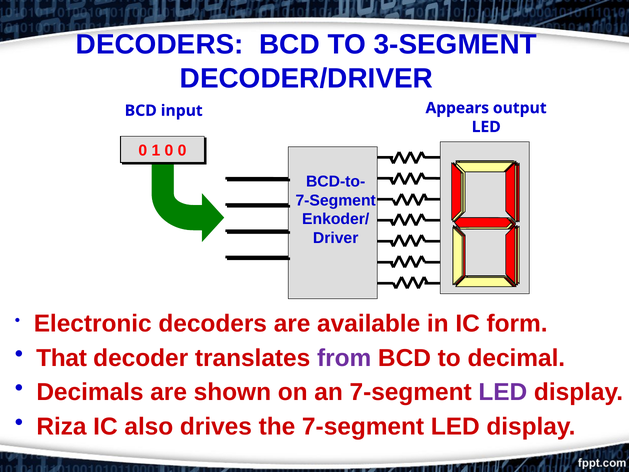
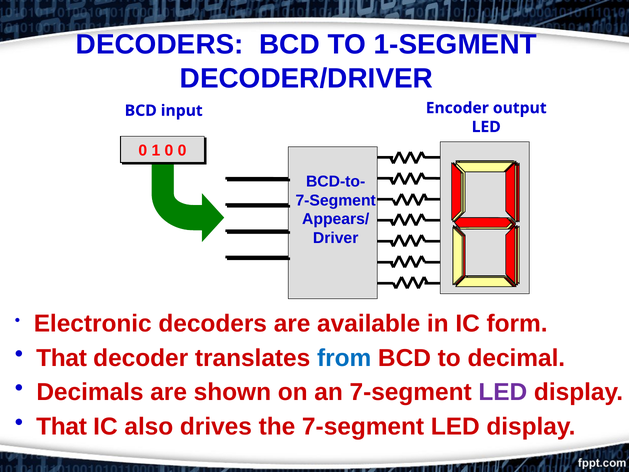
3-SEGMENT: 3-SEGMENT -> 1-SEGMENT (455, 45)
Appears: Appears -> Encoder (457, 108)
Enkoder/: Enkoder/ -> Appears/ (336, 219)
from colour: purple -> blue (344, 358)
Riza: Riza -> That (62, 426)
